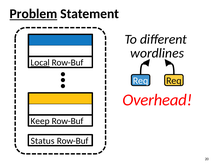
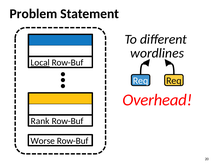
Problem underline: present -> none (33, 14)
Keep: Keep -> Rank (40, 121)
Status: Status -> Worse (43, 141)
